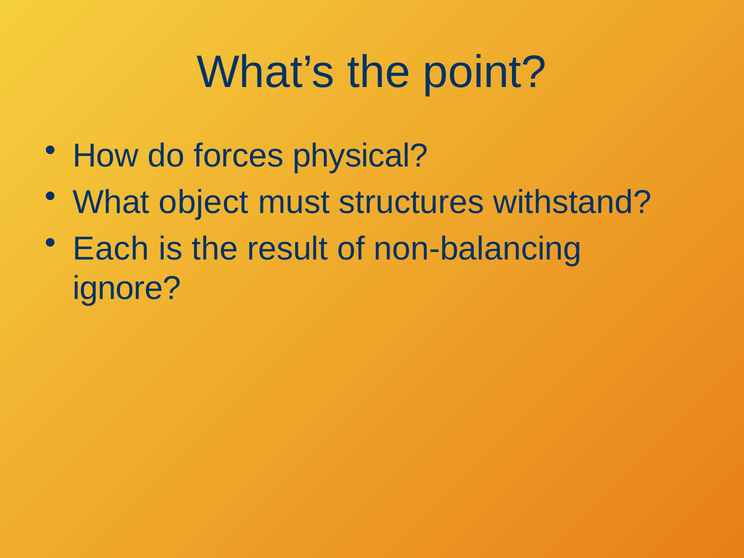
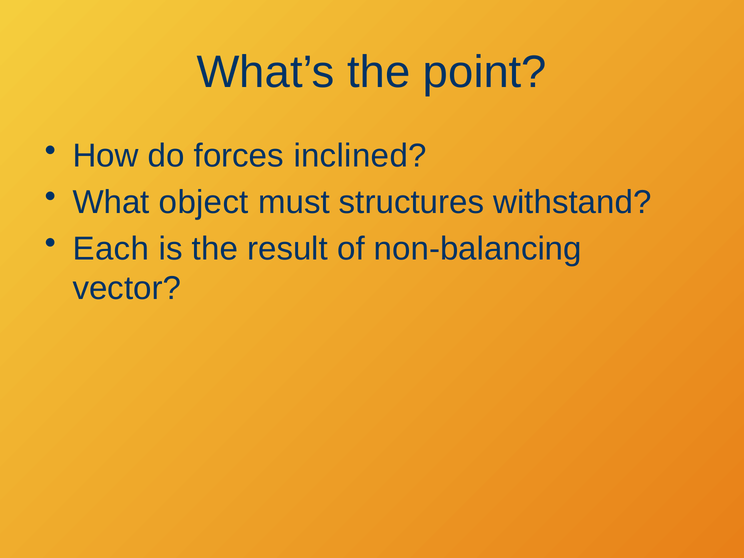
physical: physical -> inclined (360, 156)
ignore: ignore -> vector (127, 288)
